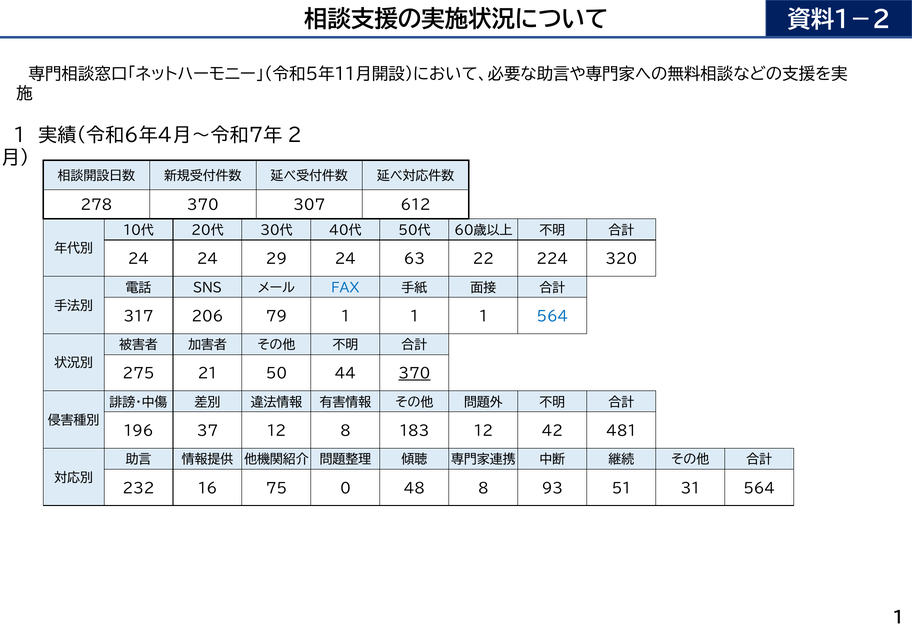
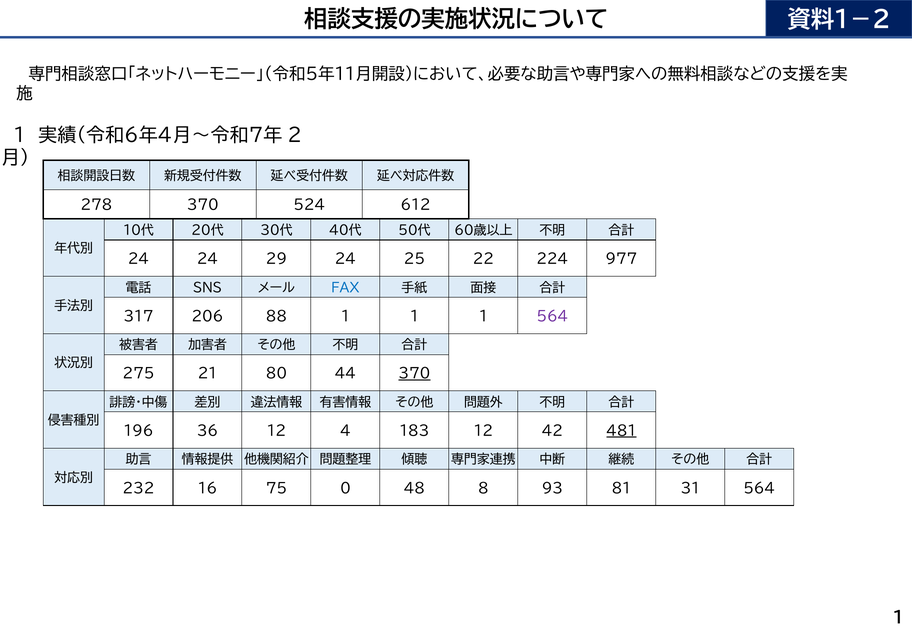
307: 307 -> 524 (309, 205)
63: 63 -> 25 (414, 259)
320: 320 -> 977 (621, 259)
79: 79 -> 88 (276, 317)
564 colour: blue -> purple (552, 317)
50: 50 -> 80 (276, 374)
37: 37 -> 36 (208, 431)
8: 8 -> 4 (346, 431)
481 underline: none -> present (621, 431)
51: 51 -> 81 (621, 489)
